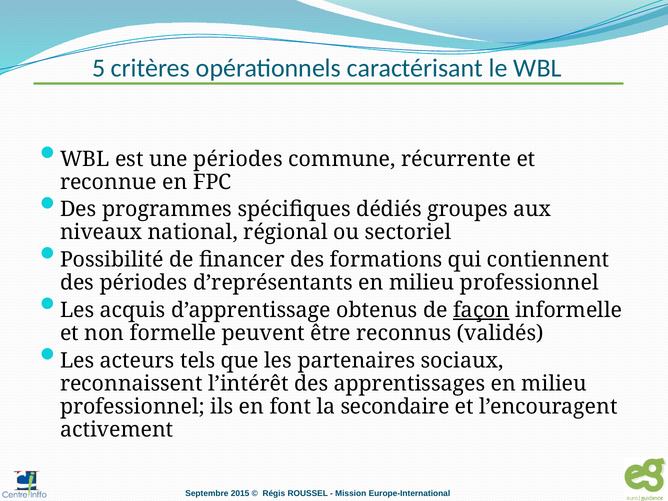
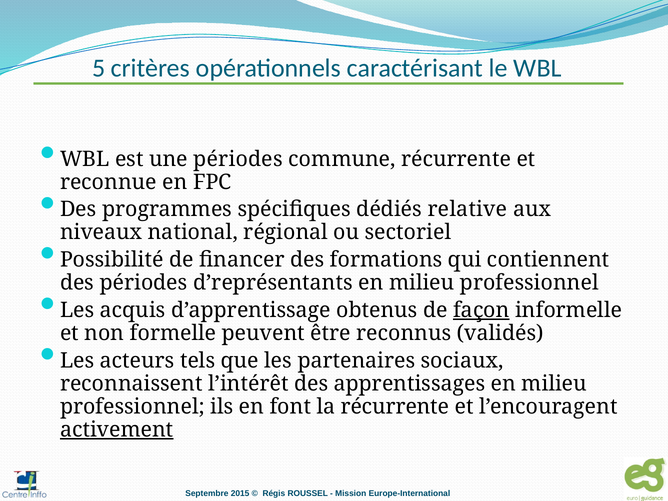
groupes: groupes -> relative (468, 209)
la secondaire: secondaire -> récurrente (395, 407)
activement underline: none -> present (117, 430)
